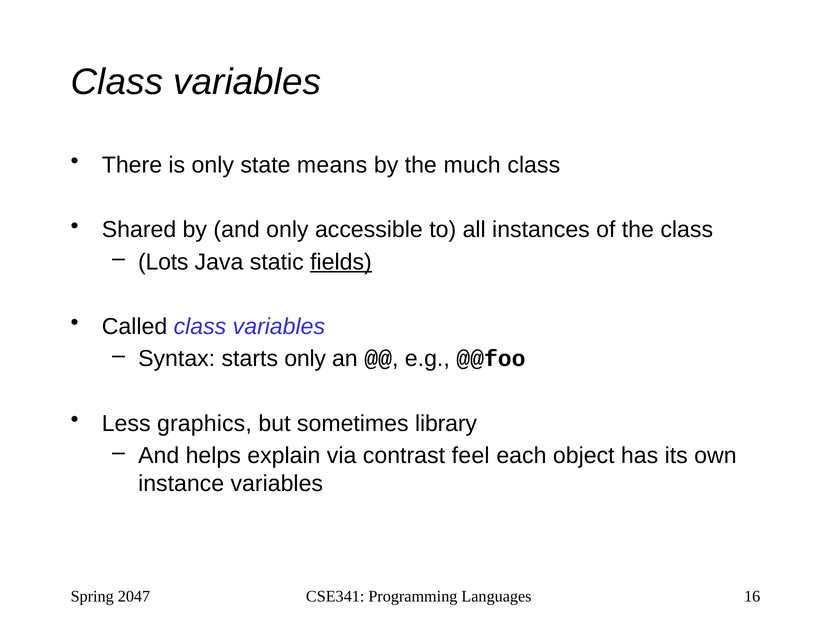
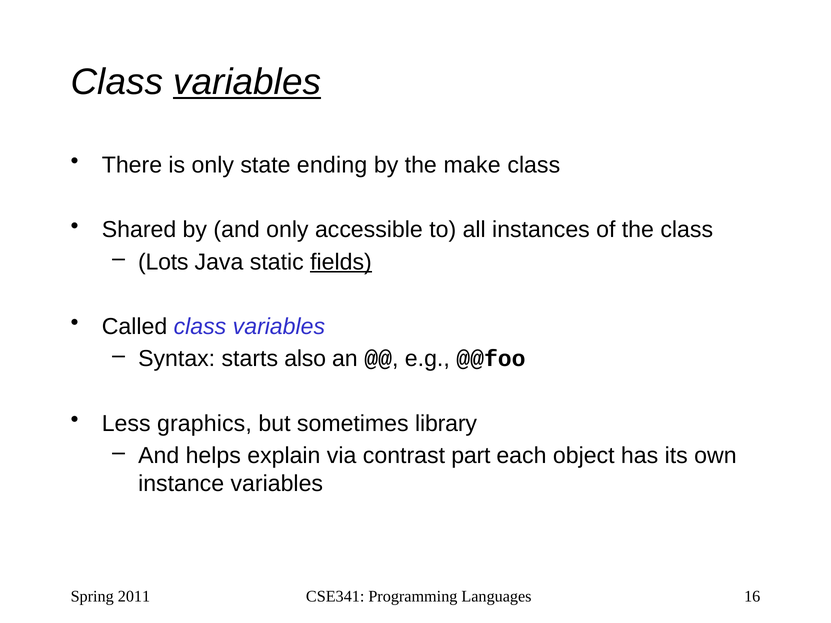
variables underline: none -> present (247, 82)
means: means -> ending (332, 165)
much: much -> make (472, 165)
starts only: only -> also (305, 359)
feel: feel -> part (471, 456)
2047: 2047 -> 2011 (134, 597)
